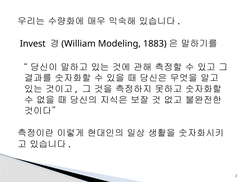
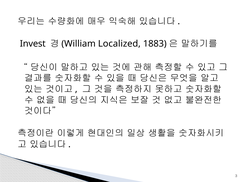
Modeling: Modeling -> Localized (119, 44)
